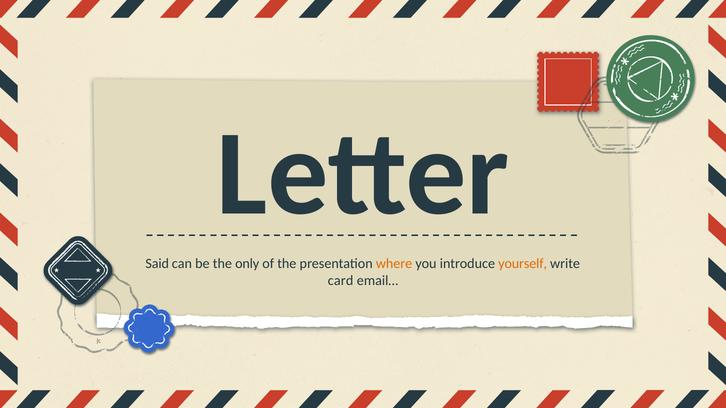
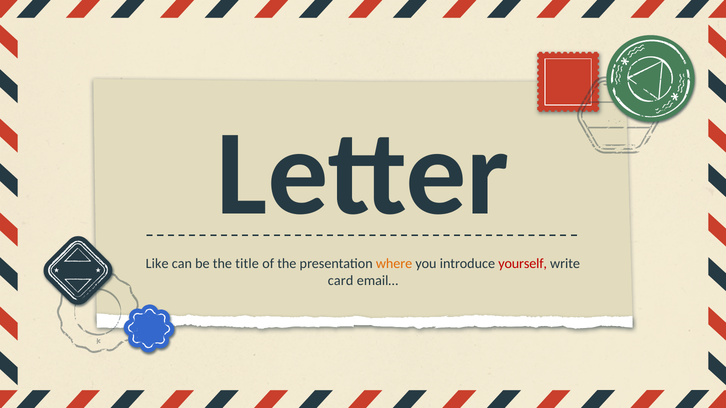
Said: Said -> Like (157, 264)
only: only -> title (247, 264)
yourself colour: orange -> red (523, 264)
